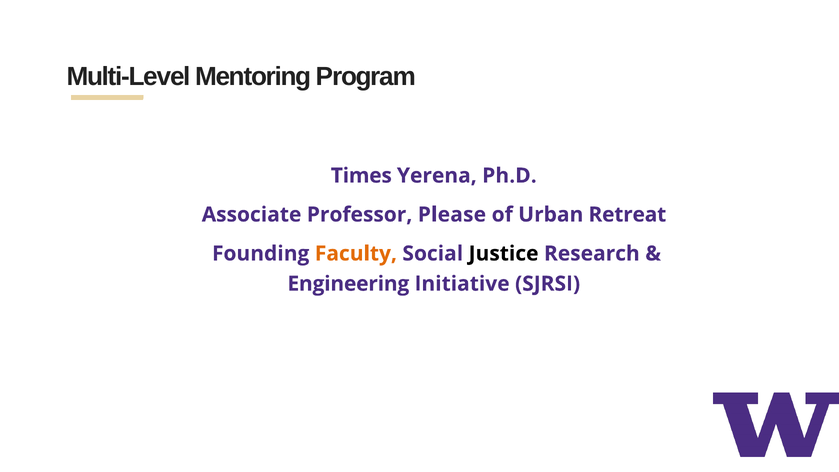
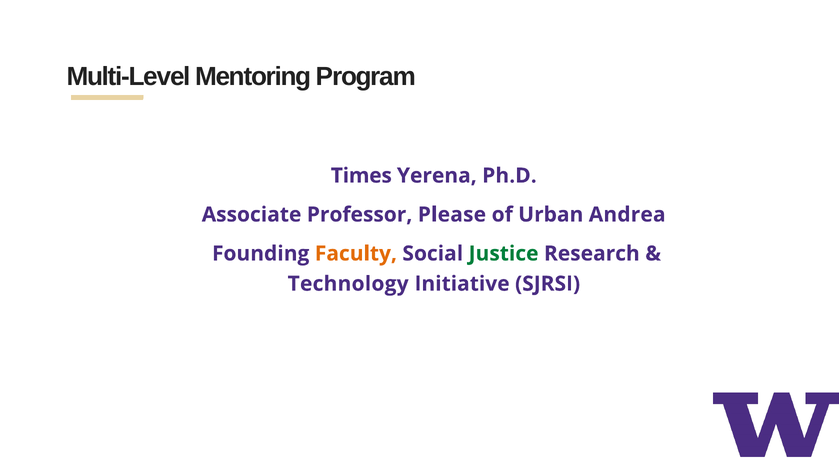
Retreat: Retreat -> Andrea (627, 215)
Justice colour: black -> green (504, 254)
Engineering: Engineering -> Technology (348, 284)
